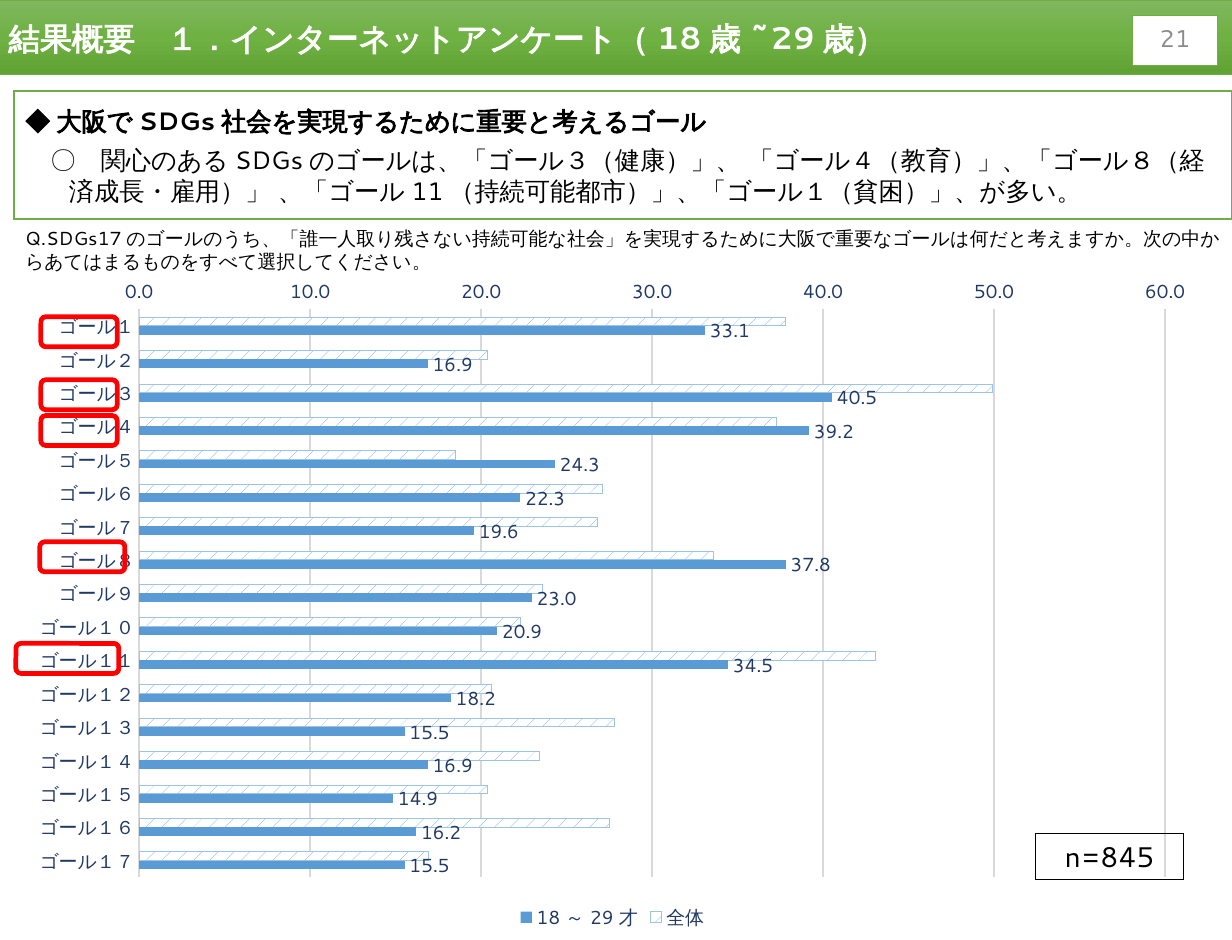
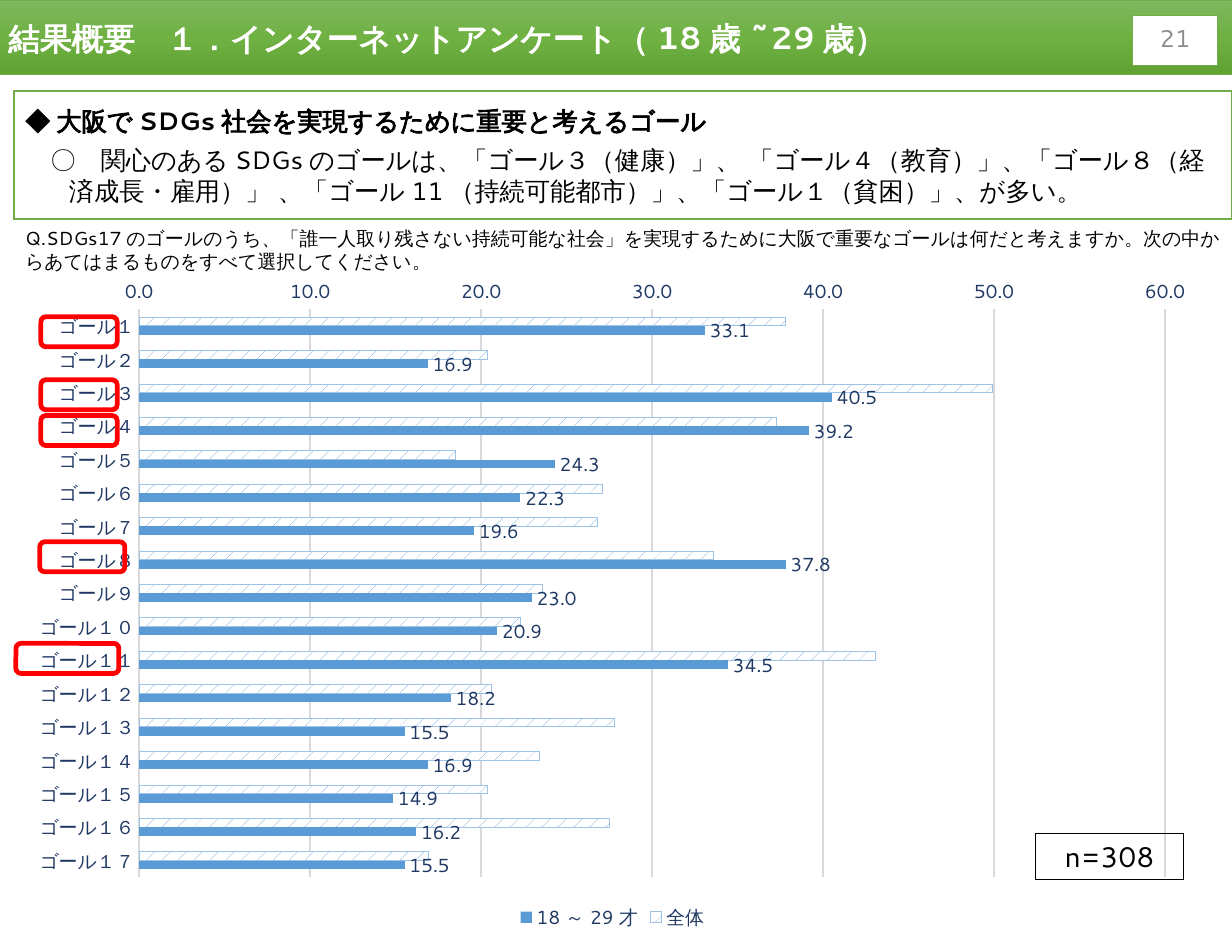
n=845: n=845 -> n=308 (1110, 859)
